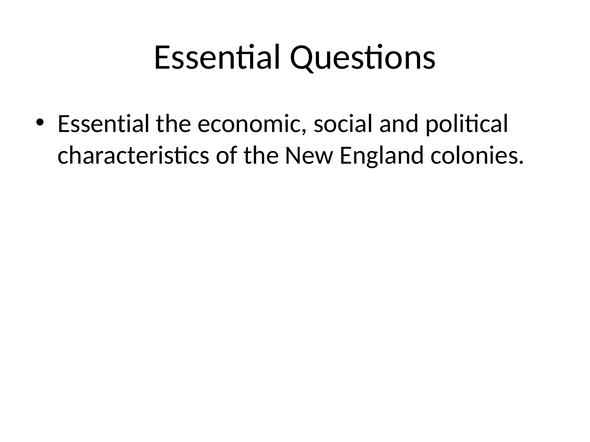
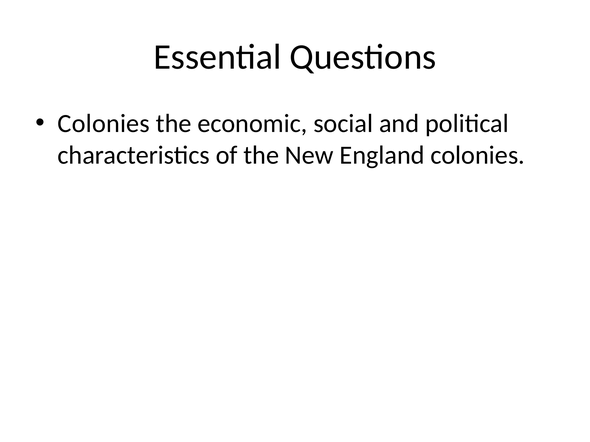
Essential: Essential -> Colonies (104, 124)
